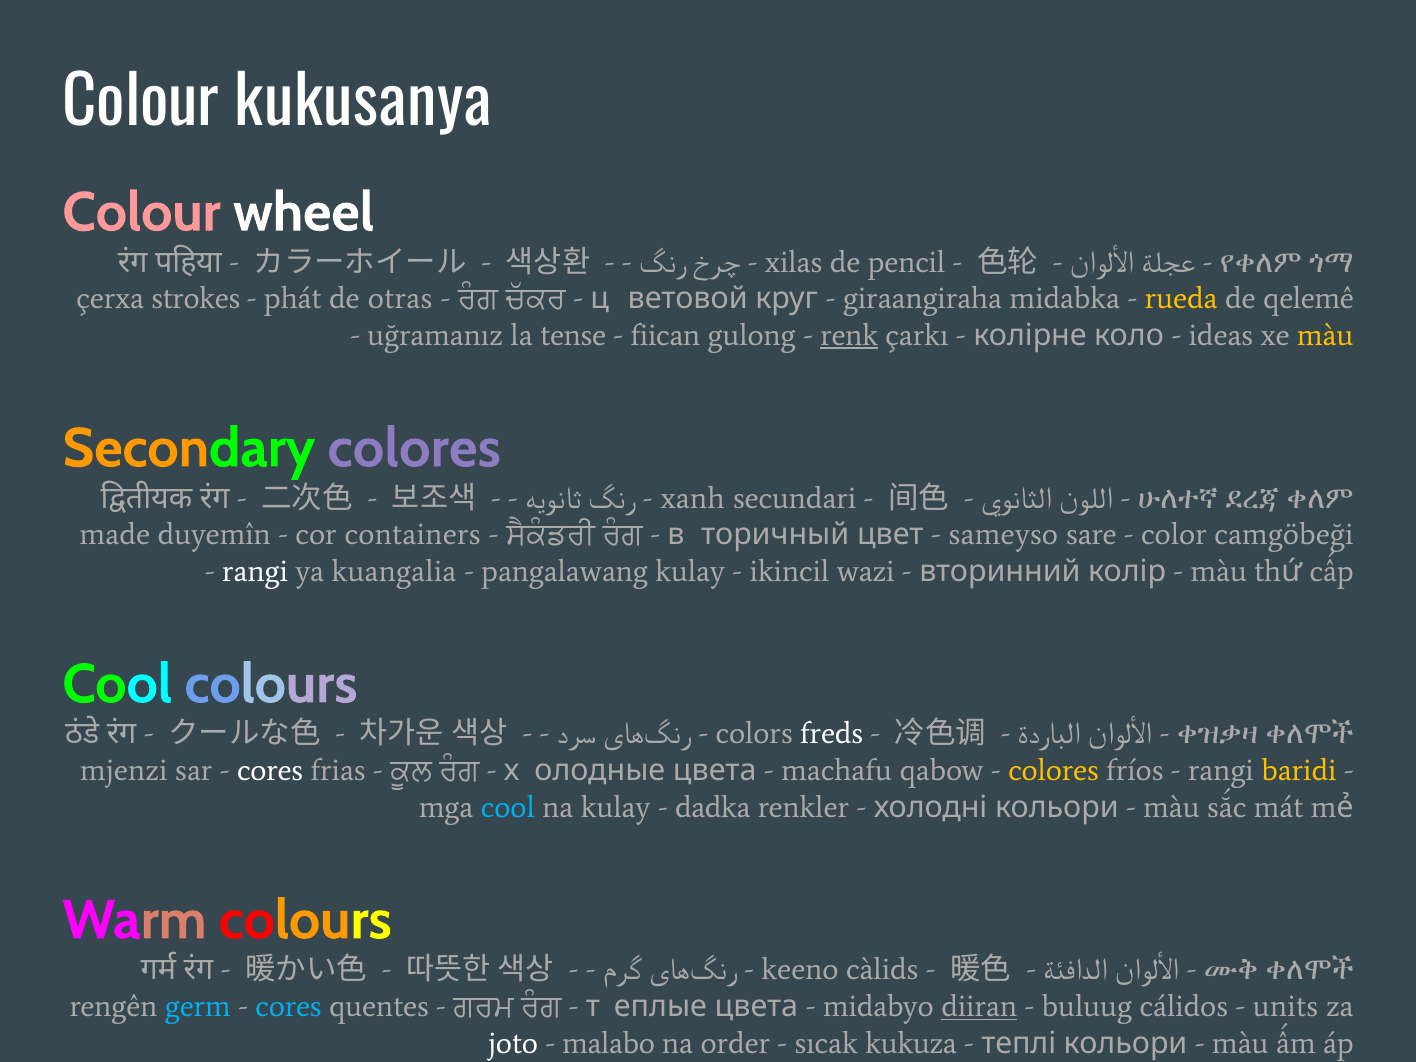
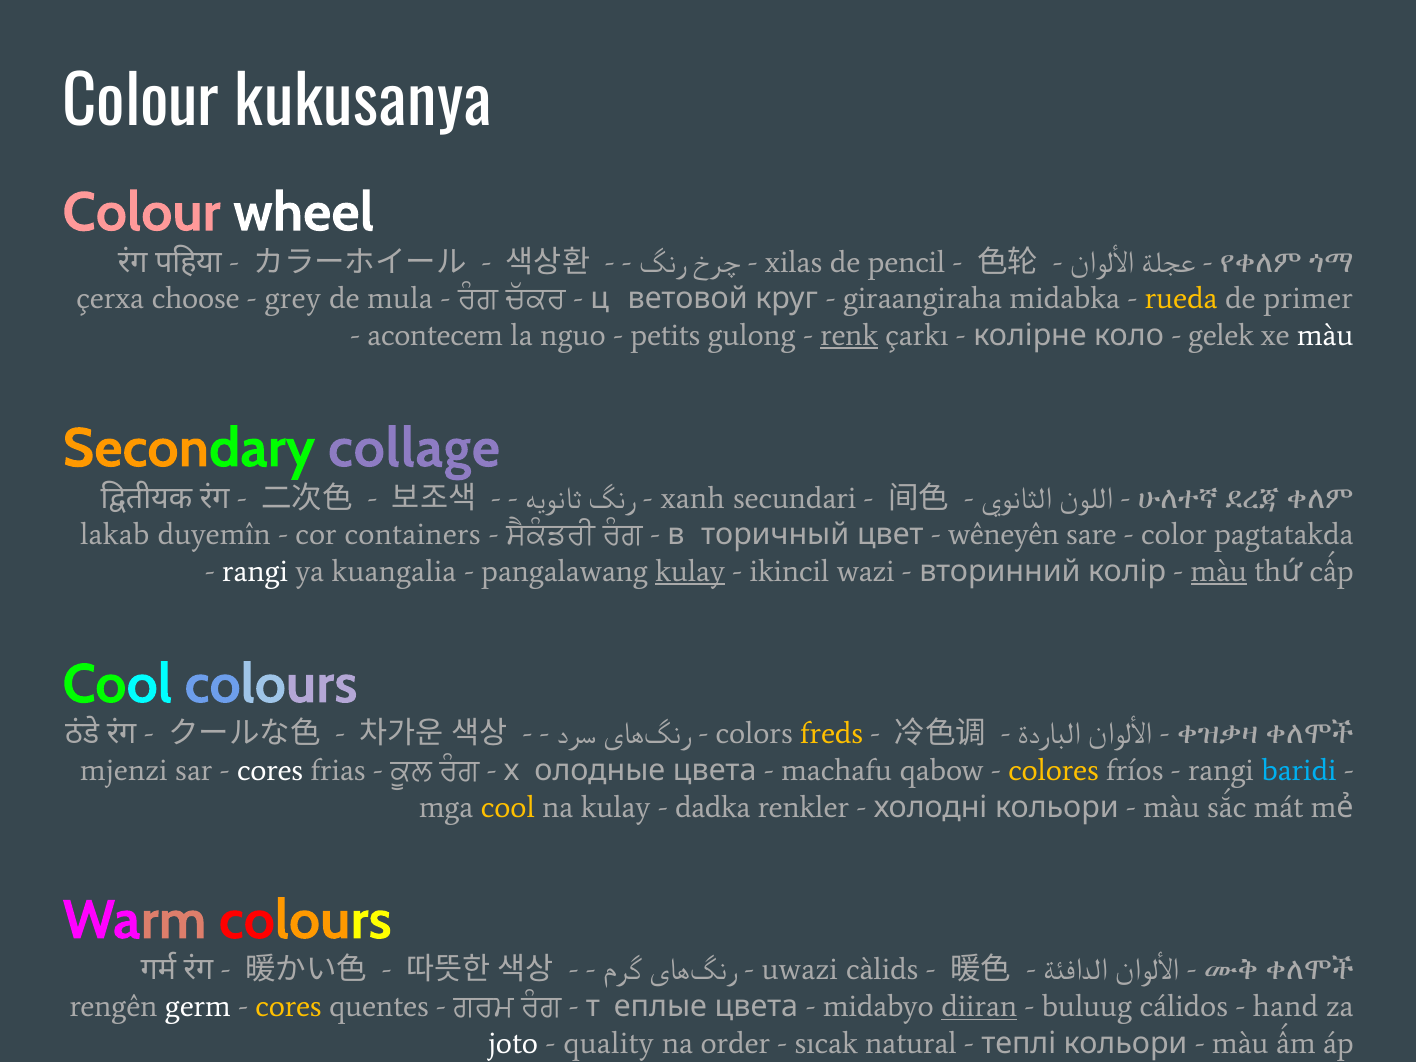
strokes: strokes -> choose (196, 299)
phát: phát -> grey (293, 299)
otras: otras -> mula (400, 299)
qelemê: qelemê -> primer (1308, 299)
uğramanız: uğramanız -> acontecem (435, 335)
tense: tense -> nguo (573, 335)
fiican: fiican -> petits (665, 335)
ideas: ideas -> gelek (1221, 335)
màu colour: yellow -> white (1325, 335)
Secondary colores: colores -> collage (414, 448)
made: made -> lakab (115, 535)
sameyso: sameyso -> wêneyên (1004, 535)
camgöbeği: camgöbeği -> pagtatakda (1284, 535)
kulay underline: none -> present (690, 571)
màu underline: none -> present (1219, 571)
freds colour: white -> yellow (832, 734)
baridi colour: yellow -> light blue (1299, 770)
cool colour: light blue -> yellow (508, 807)
keeno: keeno -> uwazi (800, 970)
germ colour: light blue -> white (198, 1006)
cores colour: light blue -> yellow (289, 1006)
units: units -> hand (1285, 1006)
malabo: malabo -> quality (608, 1043)
kukuza: kukuza -> natural (911, 1043)
